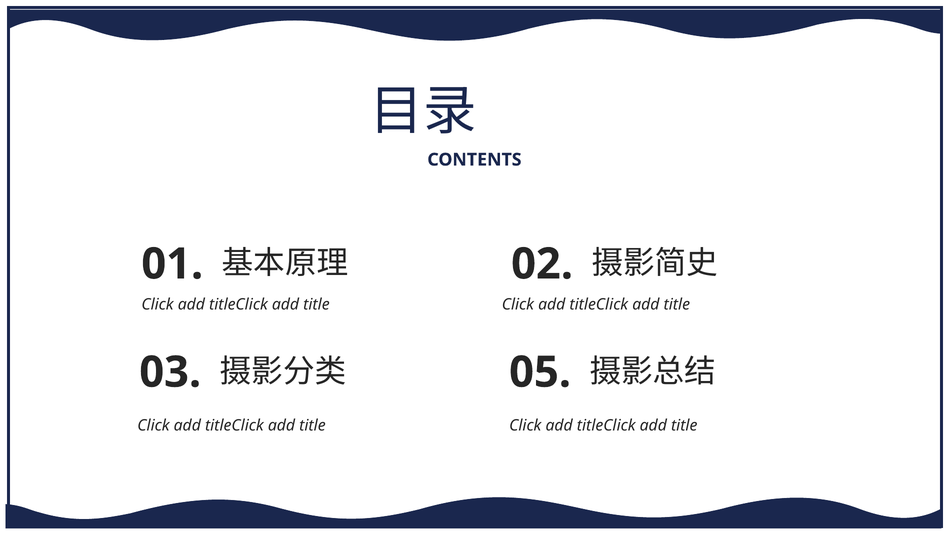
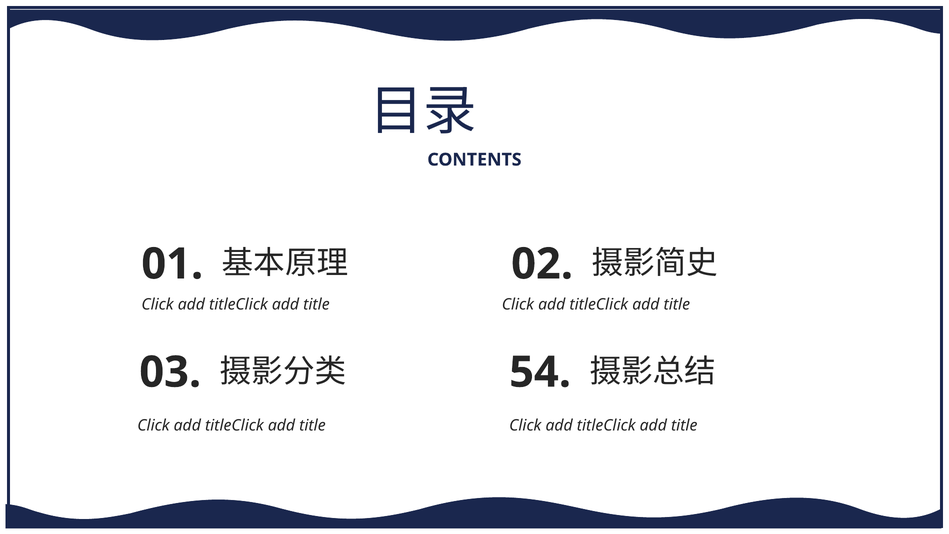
05: 05 -> 54 (540, 372)
